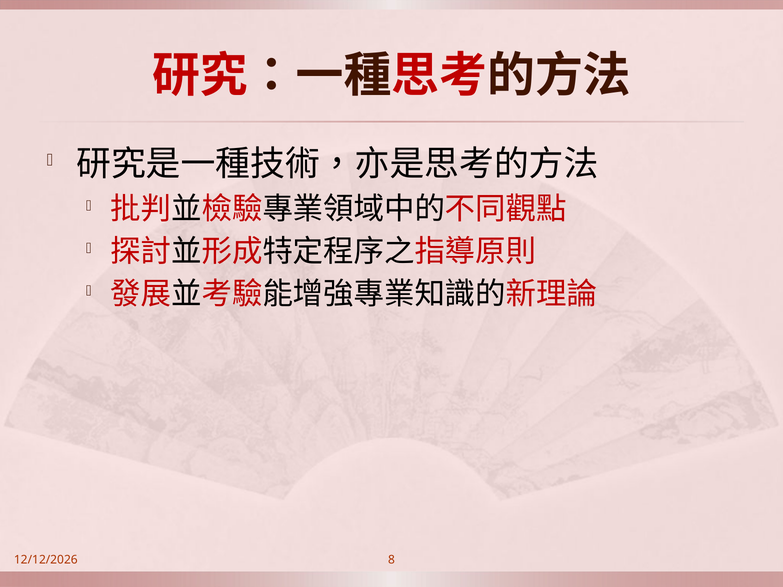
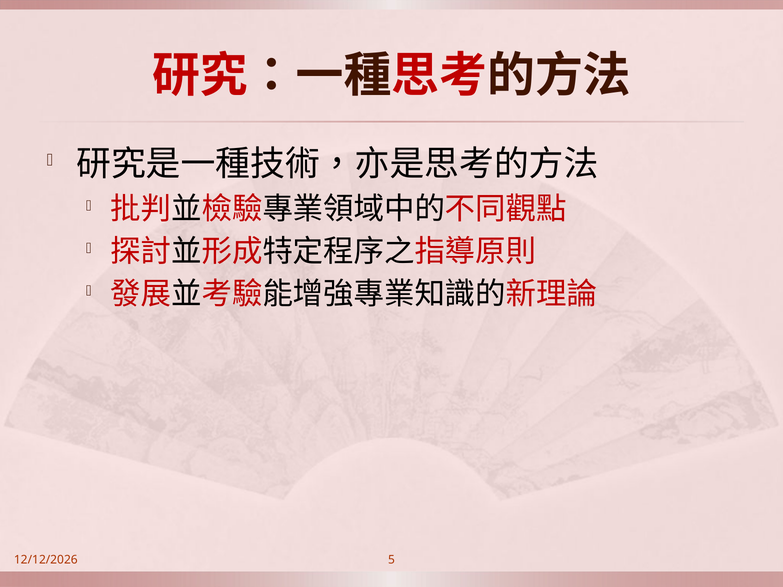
8: 8 -> 5 (392, 560)
